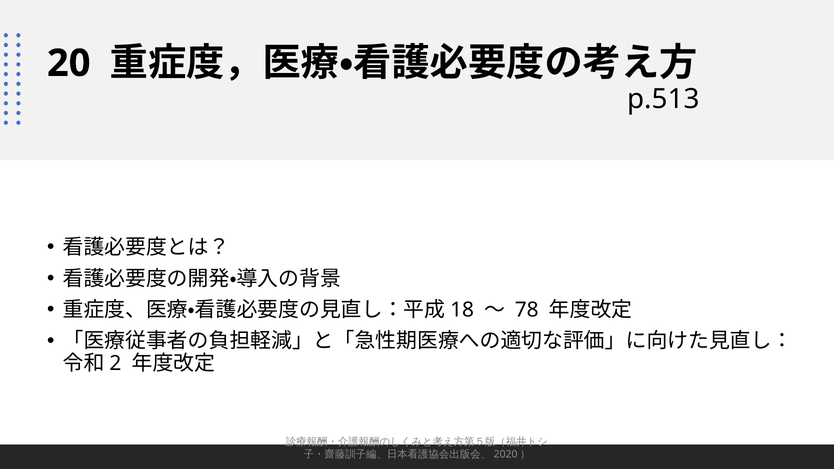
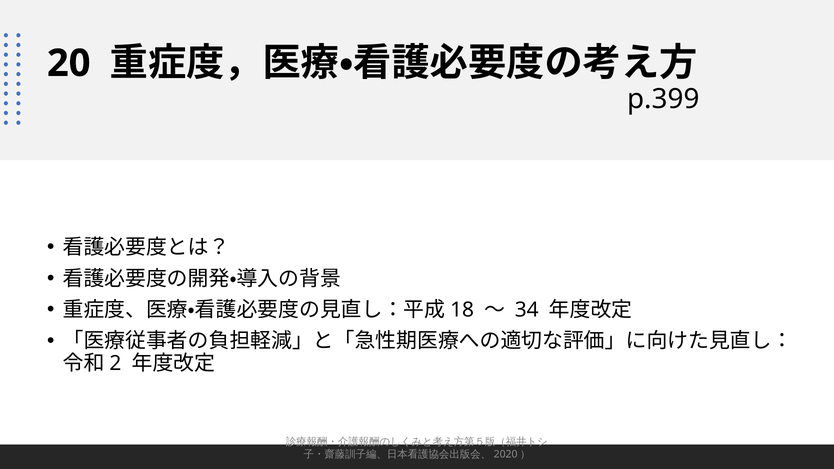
p.513: p.513 -> p.399 (663, 99)
78: 78 -> 34 (527, 310)
